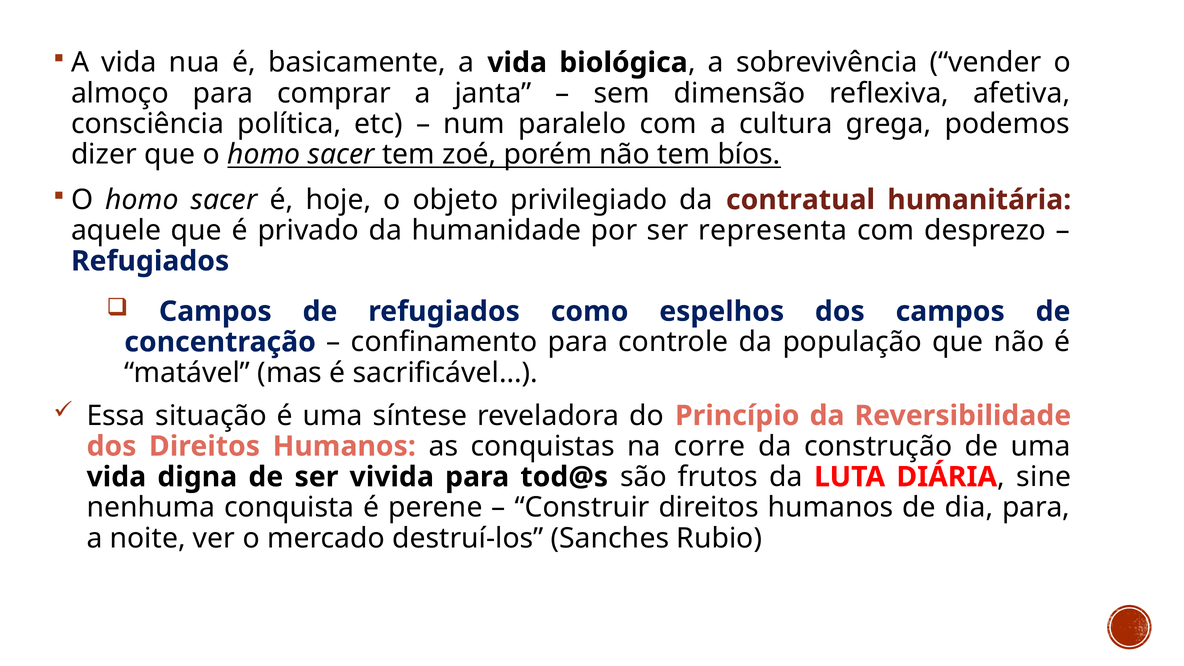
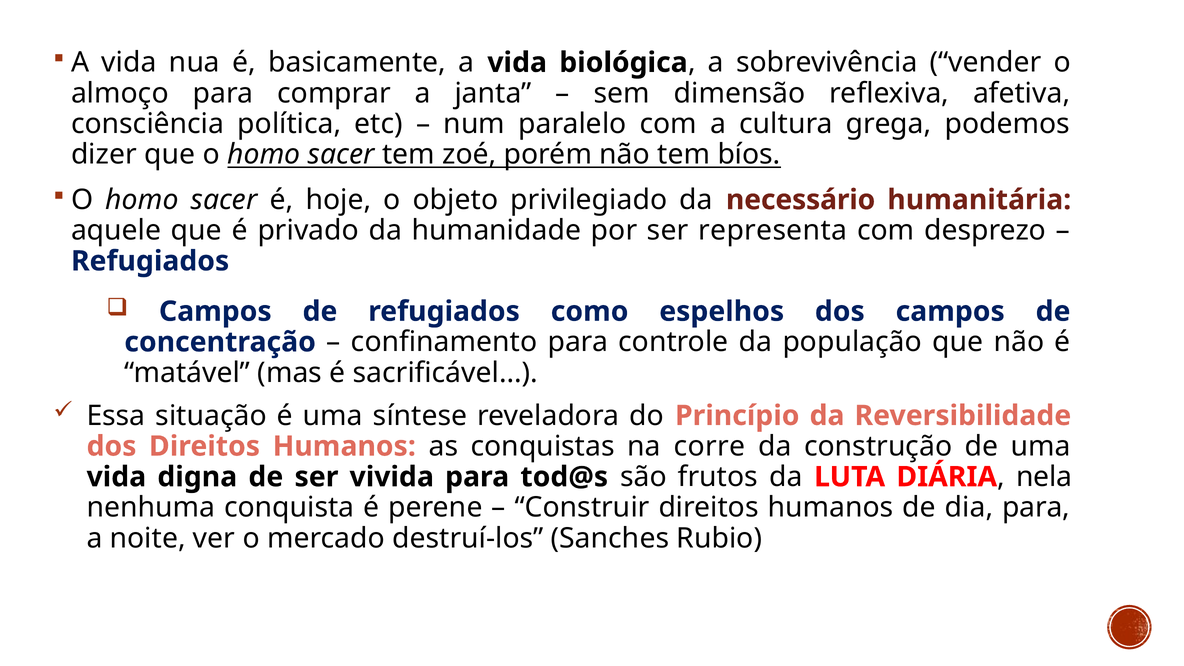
contratual: contratual -> necessário (801, 200)
sine: sine -> nela (1044, 477)
